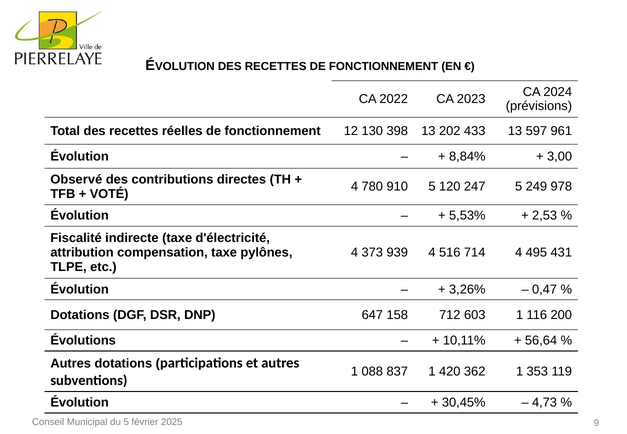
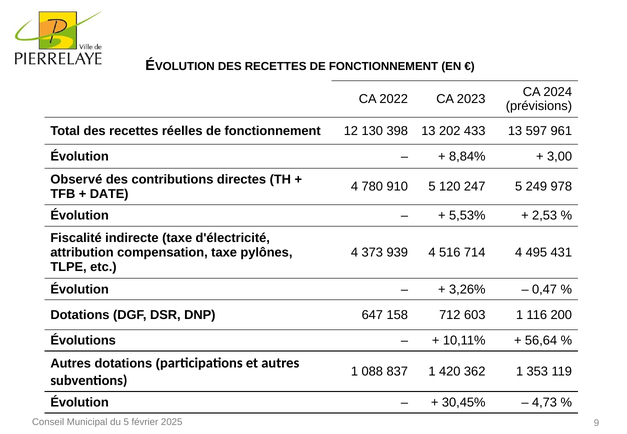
VOTÉ: VOTÉ -> DATE (109, 194)
